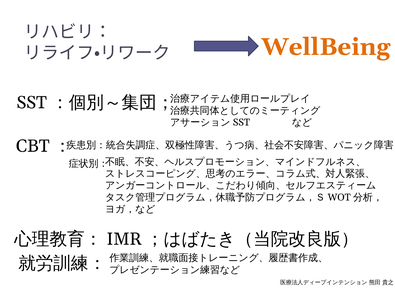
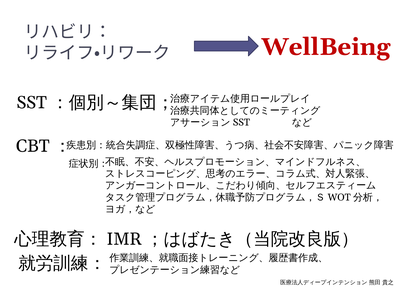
WellBeing colour: orange -> red (326, 47)
